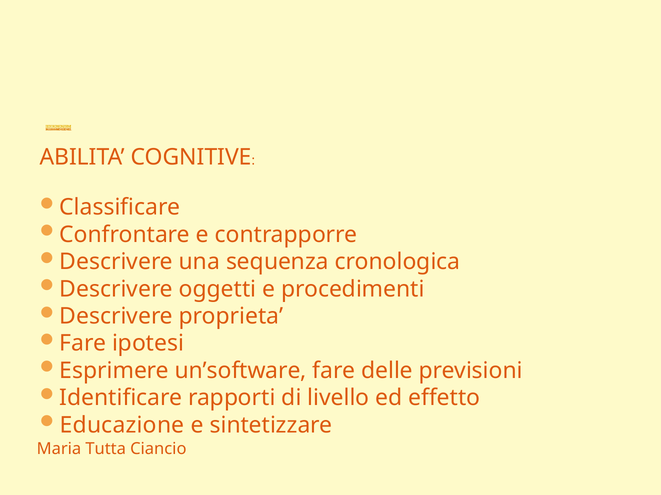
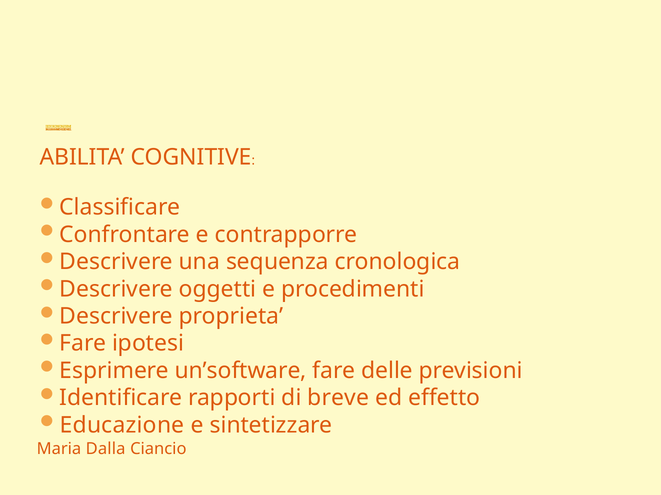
livello: livello -> breve (338, 398)
Tutta: Tutta -> Dalla (106, 450)
